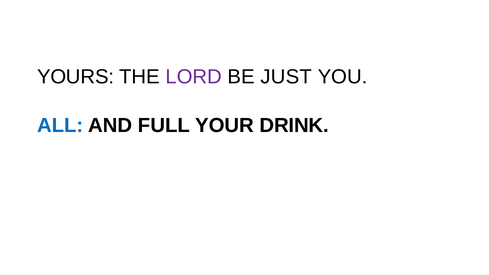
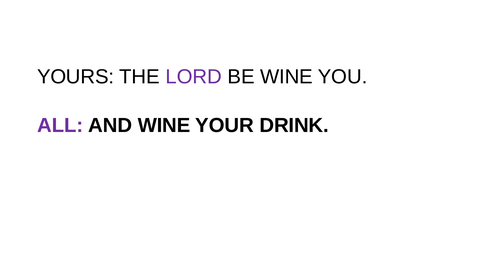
BE JUST: JUST -> WINE (287, 77)
ALL colour: blue -> purple (60, 126)
AND FULL: FULL -> WINE (164, 126)
